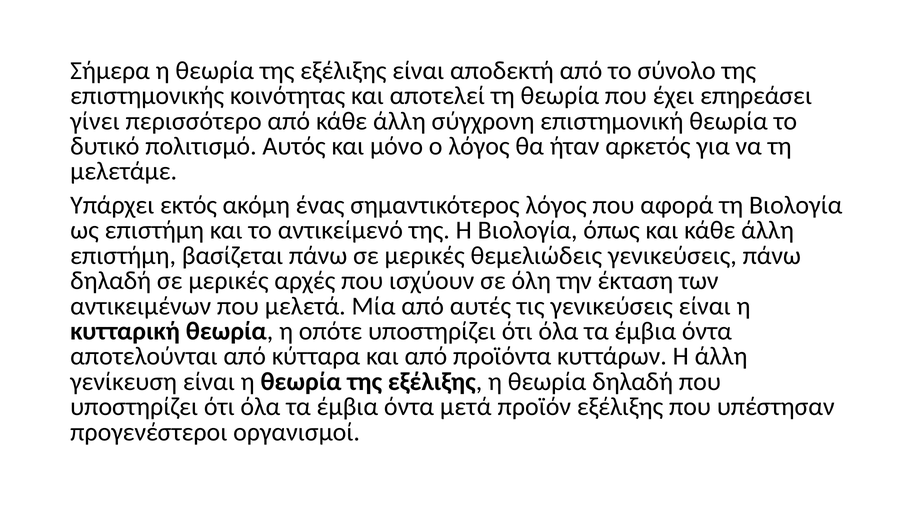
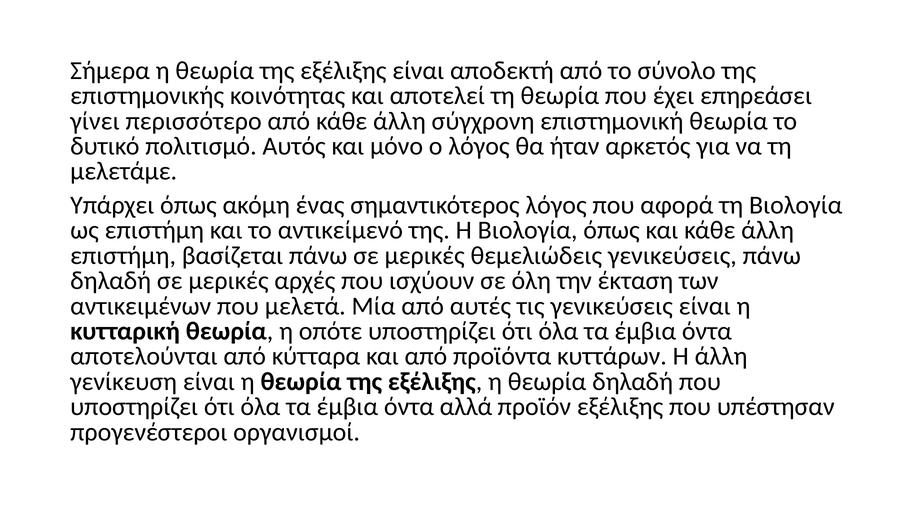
Υπάρχει εκτός: εκτός -> όπως (188, 205)
μετά: μετά -> αλλά (466, 407)
